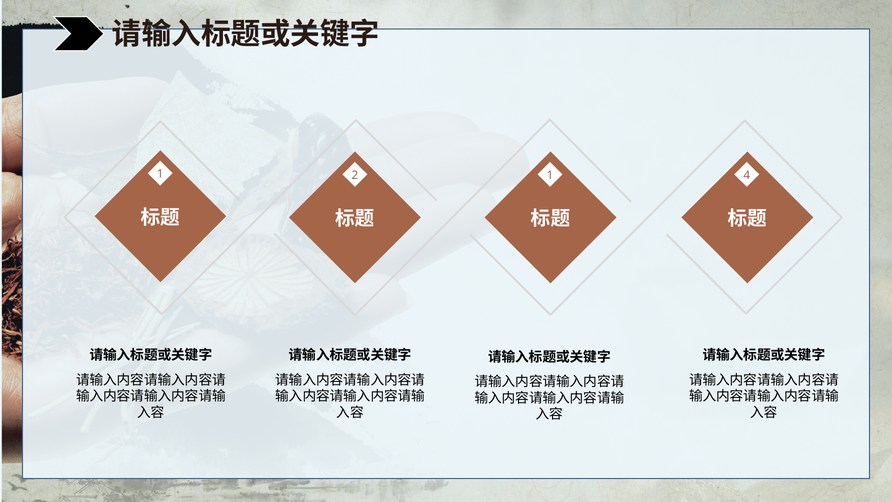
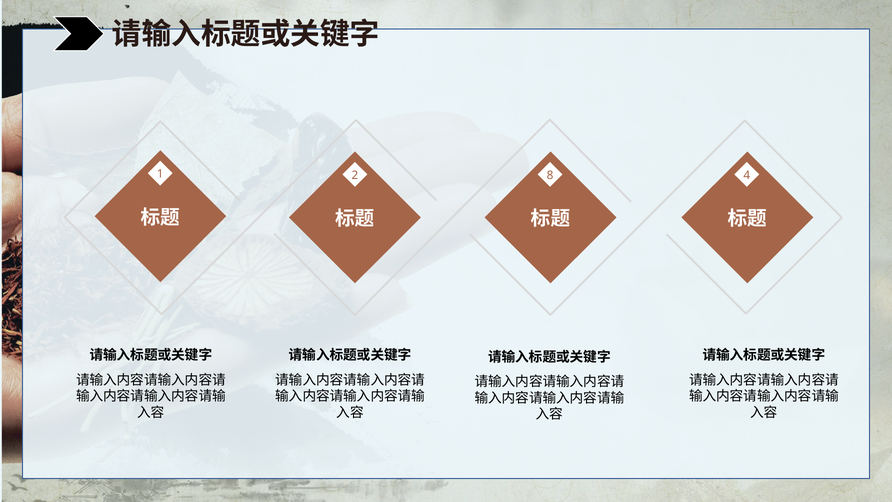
2 1: 1 -> 8 (550, 175)
